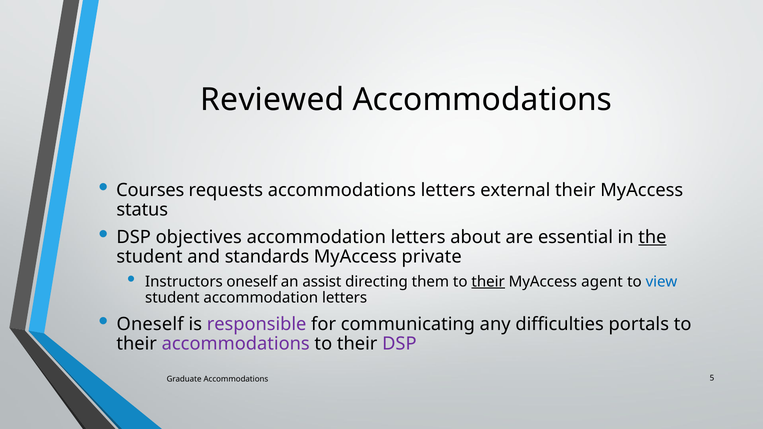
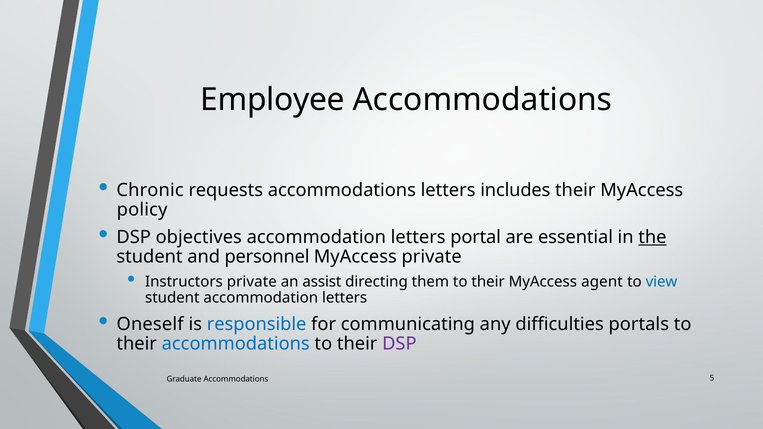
Reviewed: Reviewed -> Employee (273, 100)
Courses: Courses -> Chronic (150, 190)
external: external -> includes (515, 190)
status: status -> policy (142, 210)
about: about -> portal (476, 237)
standards: standards -> personnel (267, 257)
Instructors oneself: oneself -> private (252, 282)
their underline: present -> none (488, 282)
responsible colour: purple -> blue (257, 324)
accommodations colour: purple -> blue (236, 344)
